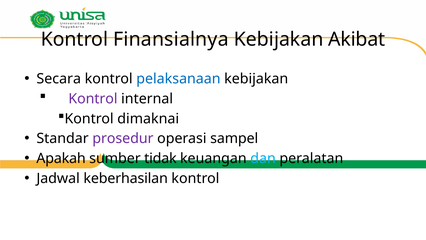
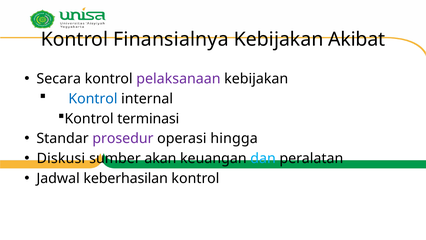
pelaksanaan colour: blue -> purple (178, 79)
Kontrol colour: purple -> blue (93, 99)
dimaknai: dimaknai -> terminasi (148, 118)
sampel: sampel -> hingga (234, 138)
Apakah: Apakah -> Diskusi (61, 158)
tidak: tidak -> akan (160, 158)
